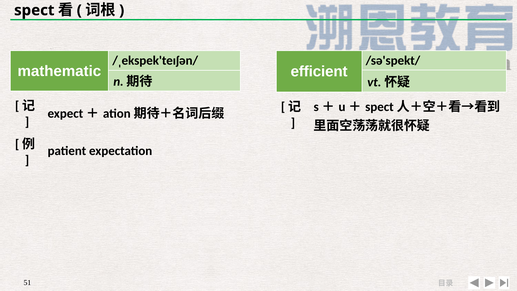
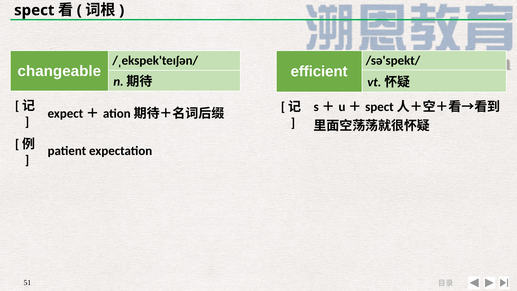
mathematic: mathematic -> changeable (59, 71)
